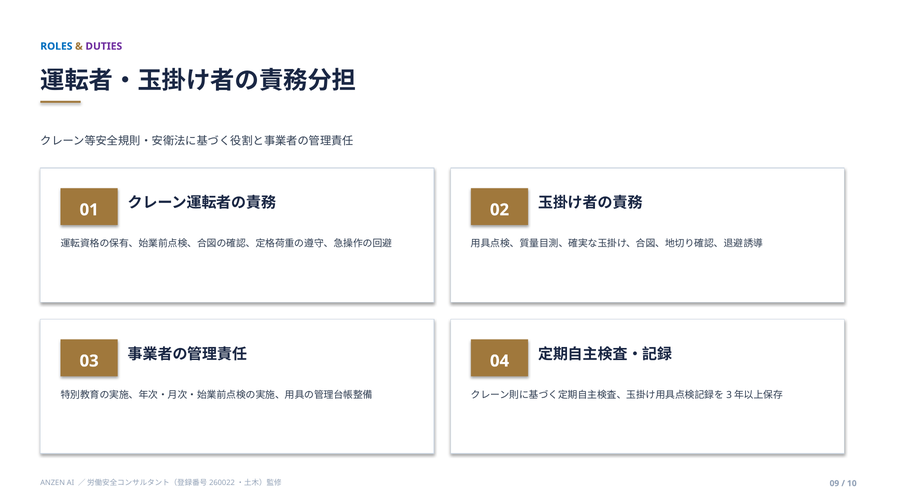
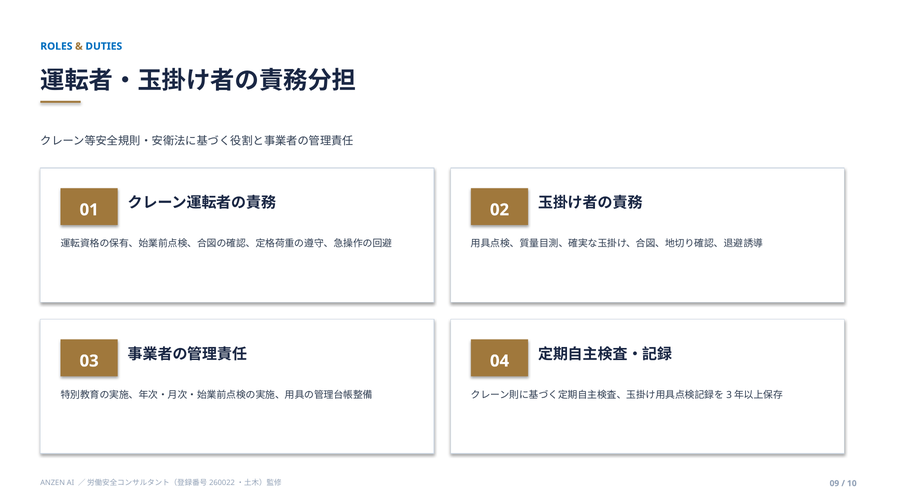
DUTIES colour: purple -> blue (104, 46)
